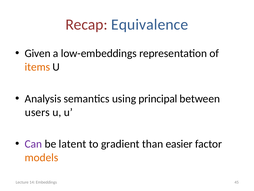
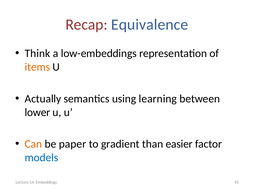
Given: Given -> Think (38, 53)
Analysis: Analysis -> Actually (43, 98)
principal: principal -> learning (158, 98)
users: users -> lower (37, 112)
Can colour: purple -> orange (33, 144)
latent: latent -> paper (73, 144)
models colour: orange -> blue (42, 157)
